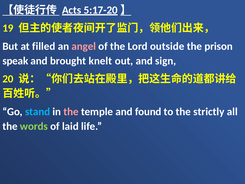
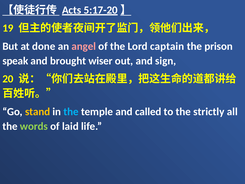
filled: filled -> done (44, 46)
outside: outside -> captain (167, 46)
knelt: knelt -> wiser (101, 61)
stand colour: light blue -> yellow (38, 111)
the colour: pink -> light blue (71, 111)
found: found -> called (148, 111)
